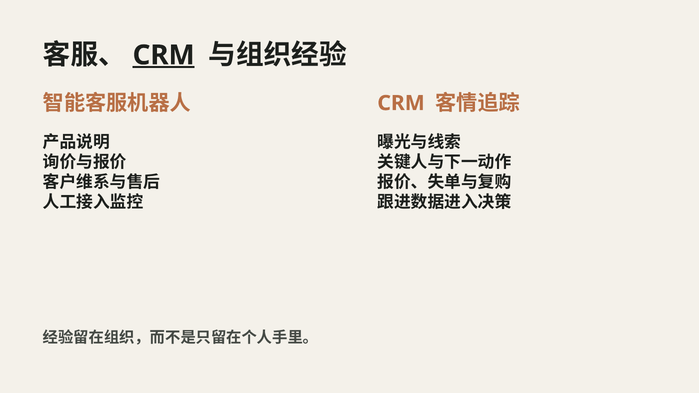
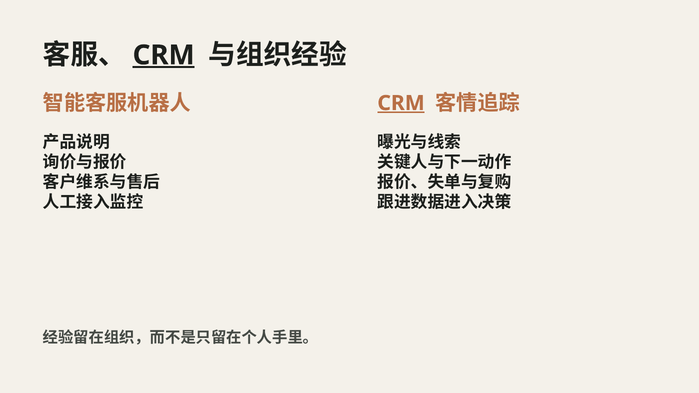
CRM underline: none -> present (401, 103)
